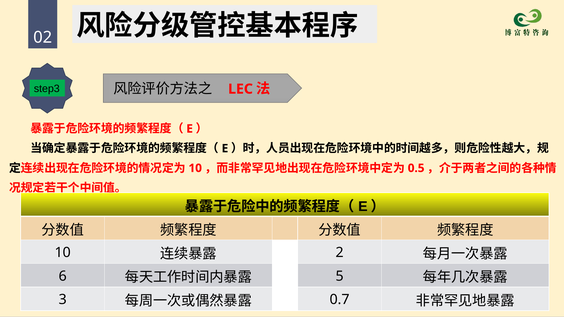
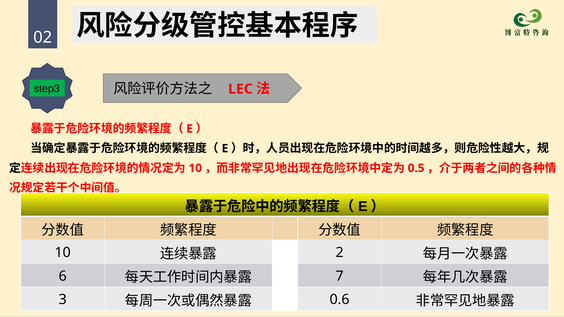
5: 5 -> 7 (340, 276)
0.7: 0.7 -> 0.6 (340, 300)
